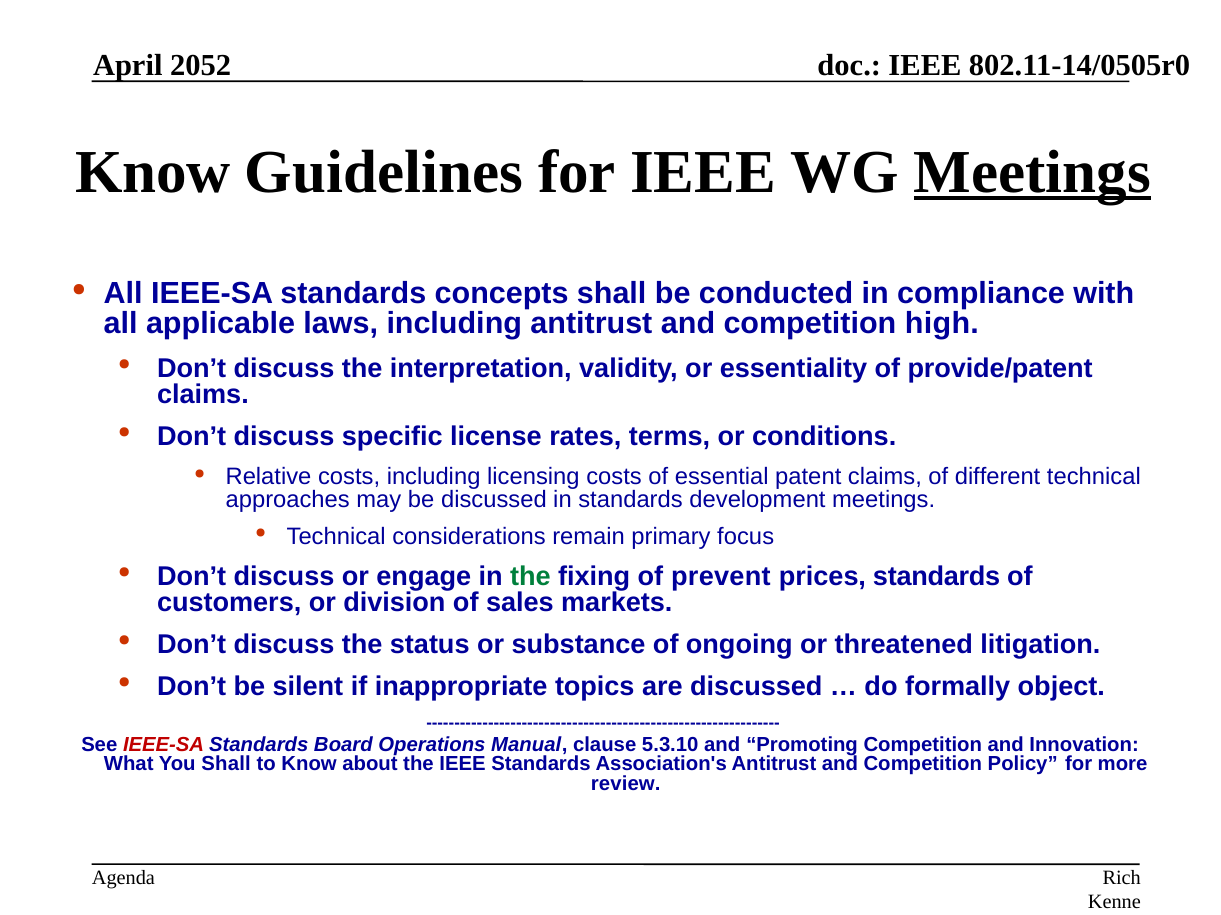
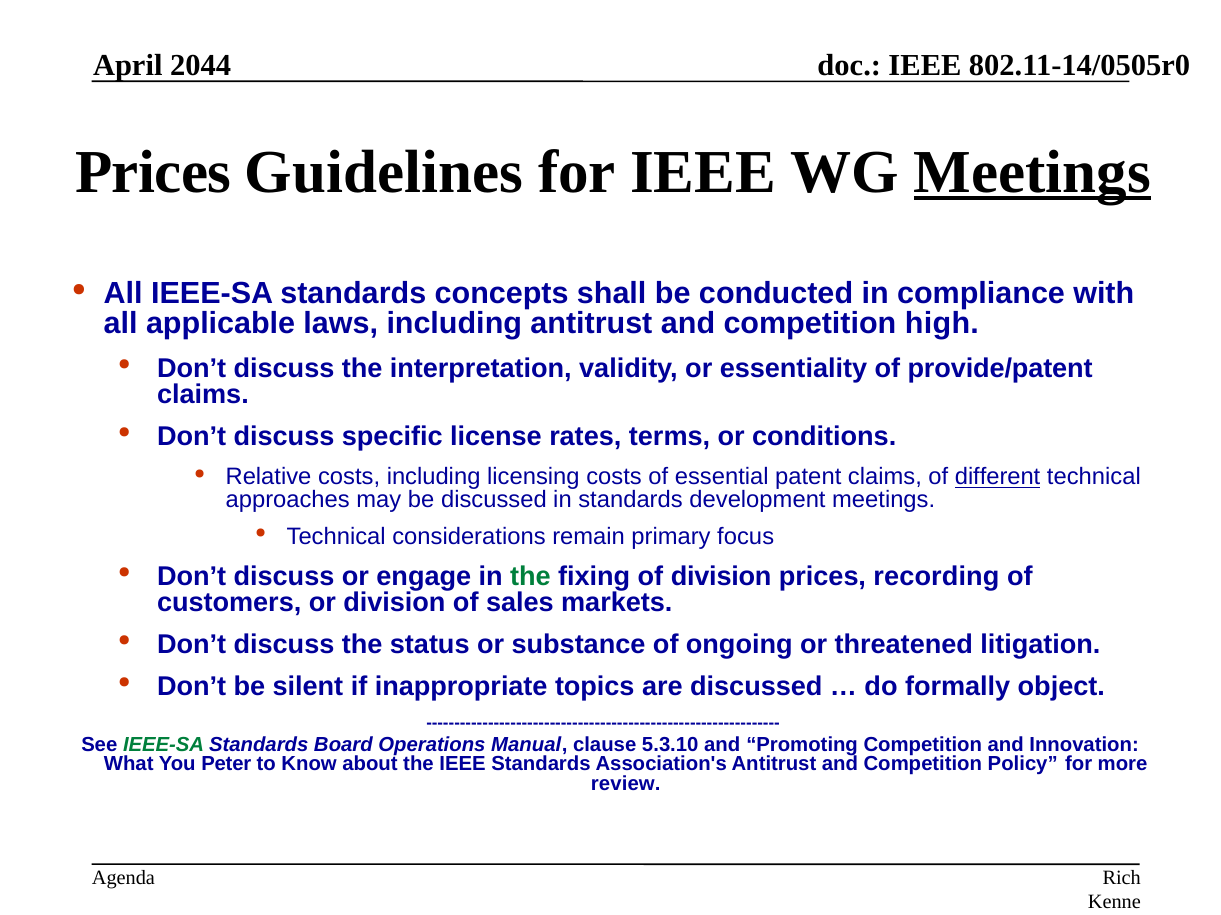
2052: 2052 -> 2044 (201, 65)
Know: Know -> Prices (153, 172)
different underline: none -> present (998, 478)
of prevent: prevent -> division (721, 577)
prices standards: standards -> recording (936, 577)
IEEE-SA colour: red -> green (164, 745)
You Shall: Shall -> Peter (226, 765)
